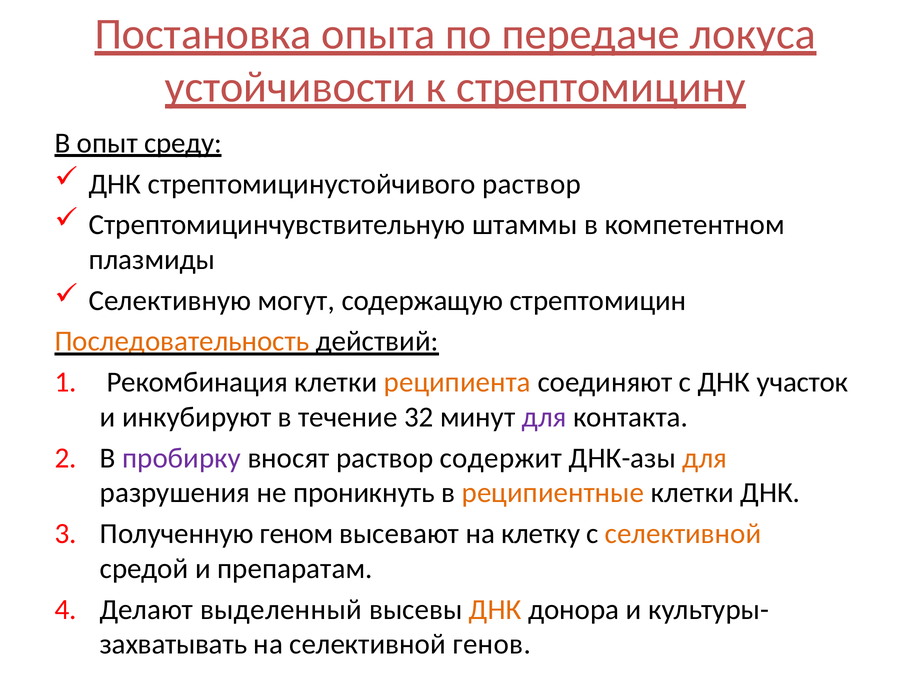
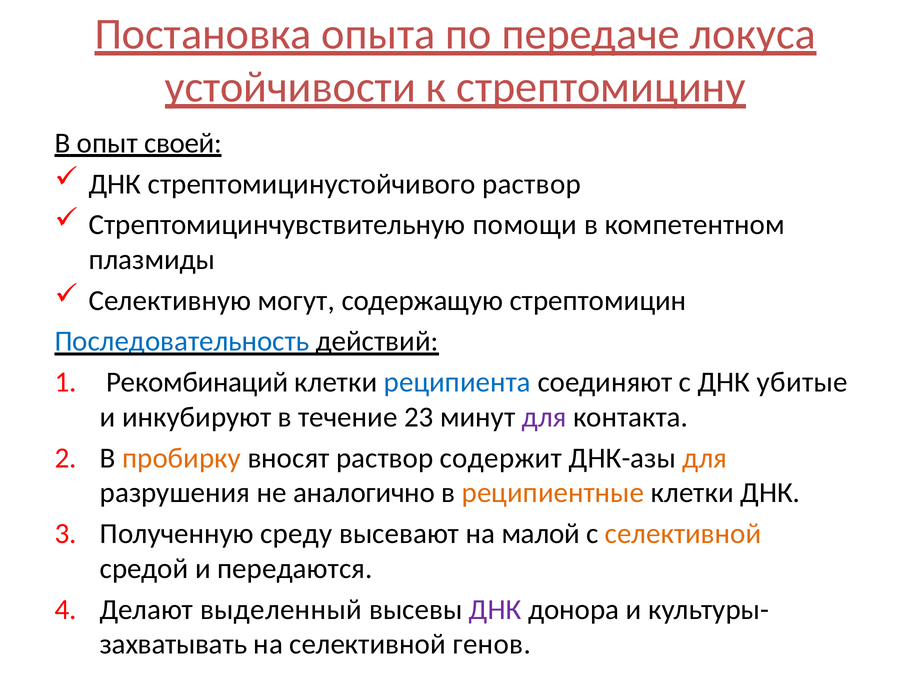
среду: среду -> своей (183, 143)
штаммы: штаммы -> помощи (525, 225)
Последовательность colour: orange -> blue (182, 341)
Рекомбинация: Рекомбинация -> Рекомбинаций (197, 382)
реципиента colour: orange -> blue (457, 382)
участок: участок -> убитые (802, 382)
32: 32 -> 23 (419, 417)
пробирку colour: purple -> orange (182, 458)
проникнуть: проникнуть -> аналогично (364, 493)
геном: геном -> среду (296, 534)
клетку: клетку -> малой (541, 534)
препаратам: препаратам -> передаются (295, 568)
ДНК colour: orange -> purple (495, 609)
